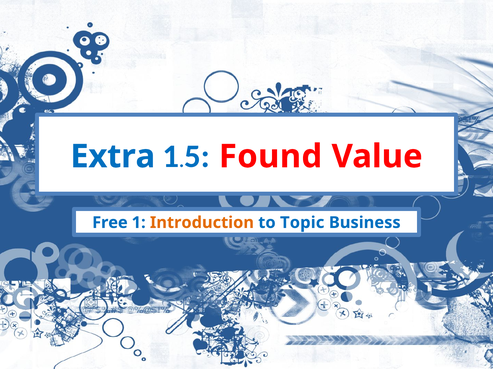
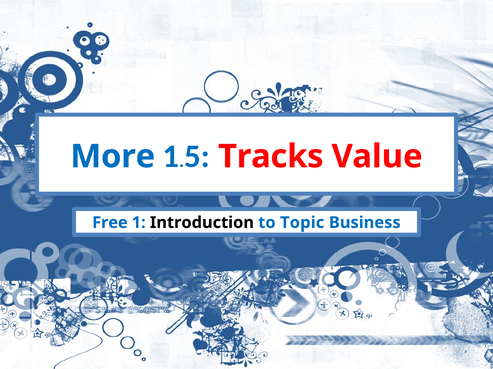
Extra: Extra -> More (113, 157)
Found: Found -> Tracks (271, 157)
Introduction colour: orange -> black (202, 223)
